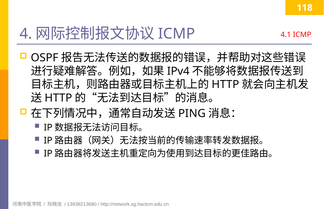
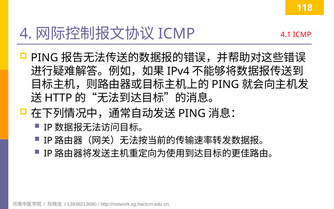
OSPF: OSPF -> PING (45, 58)
HTTP: HTTP -> PING (225, 84)
